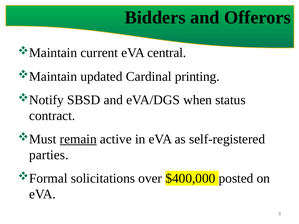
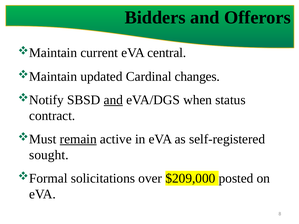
printing: printing -> changes (197, 77)
and underline: none -> present (113, 100)
parties: parties -> sought (49, 155)
$400,000: $400,000 -> $209,000 (190, 178)
